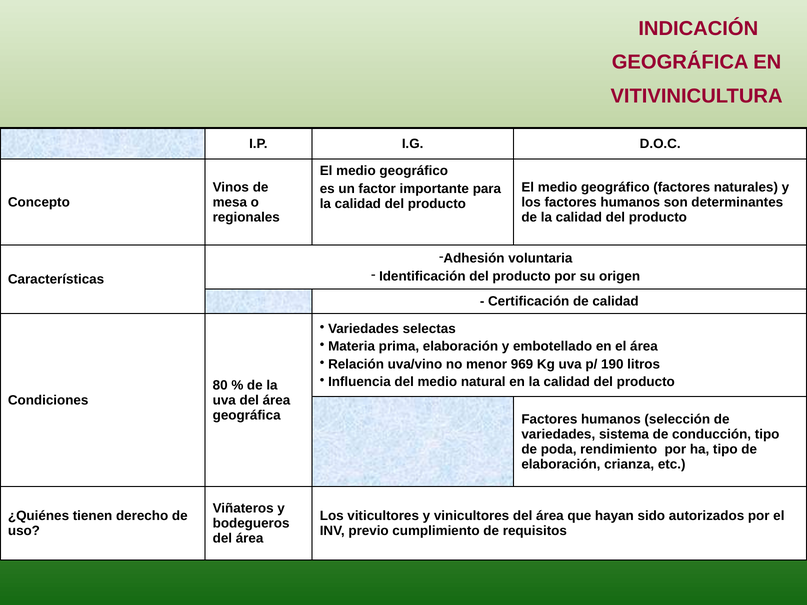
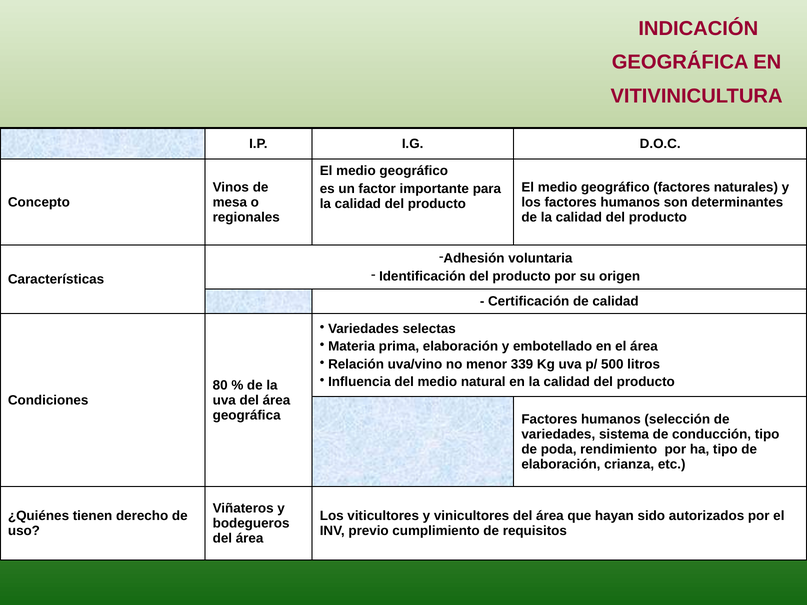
969: 969 -> 339 (522, 364)
190: 190 -> 500 (612, 364)
